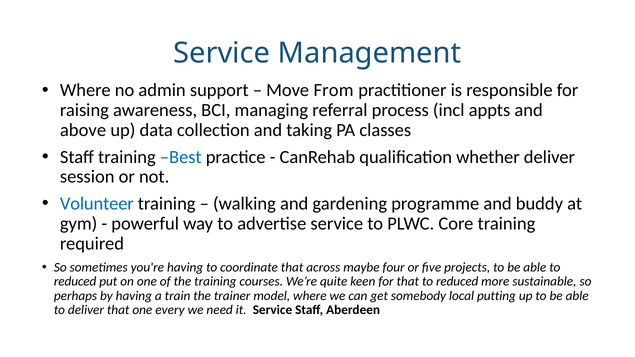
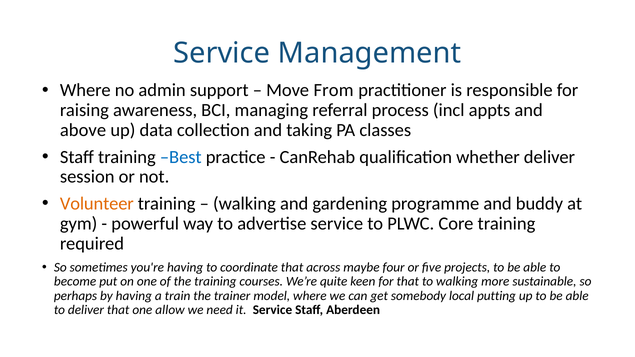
Volunteer colour: blue -> orange (97, 204)
reduced: reduced -> become (75, 282)
that to reduced: reduced -> walking (457, 282)
every: every -> allow (170, 310)
